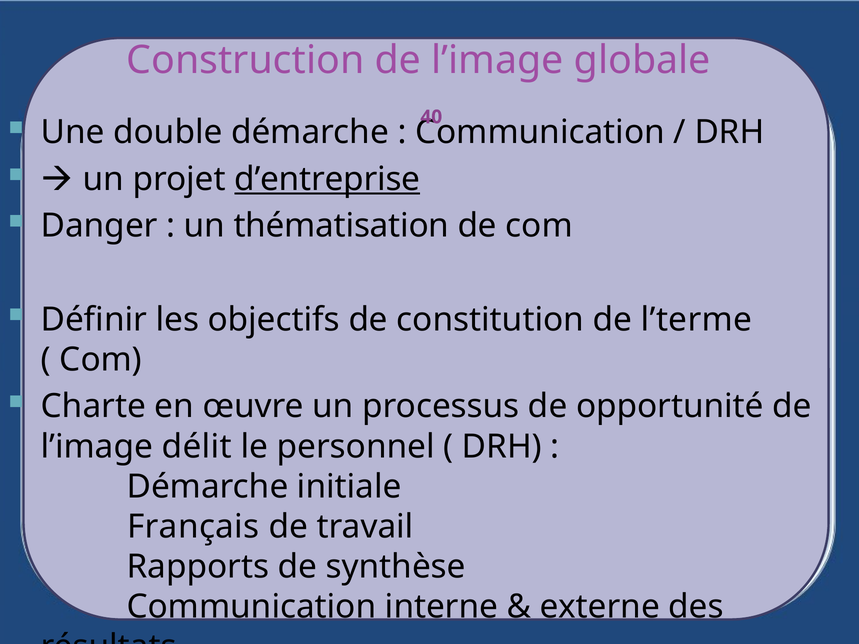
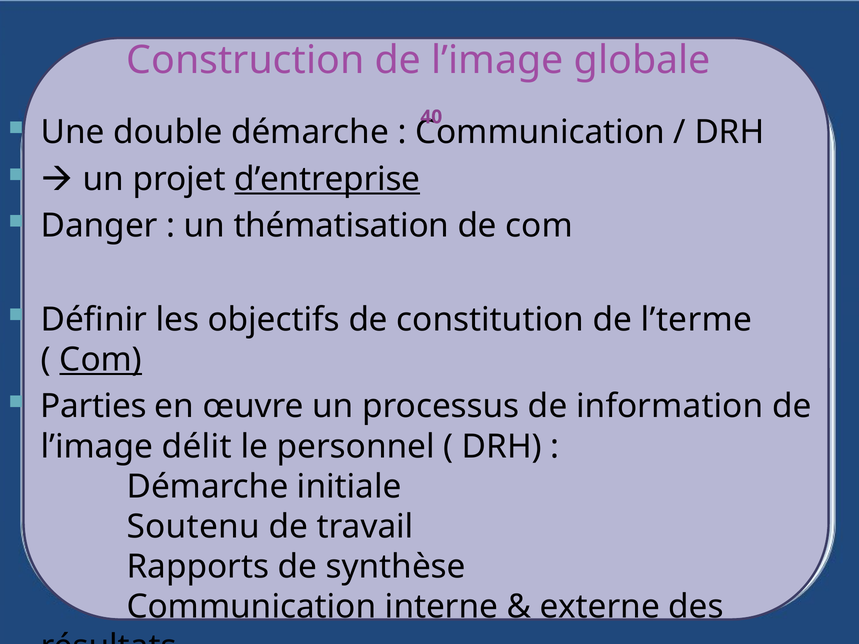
Com underline: none -> present (101, 360)
Charte: Charte -> Parties (94, 407)
opportunité: opportunité -> information (670, 407)
Français: Français -> Soutenu (193, 527)
